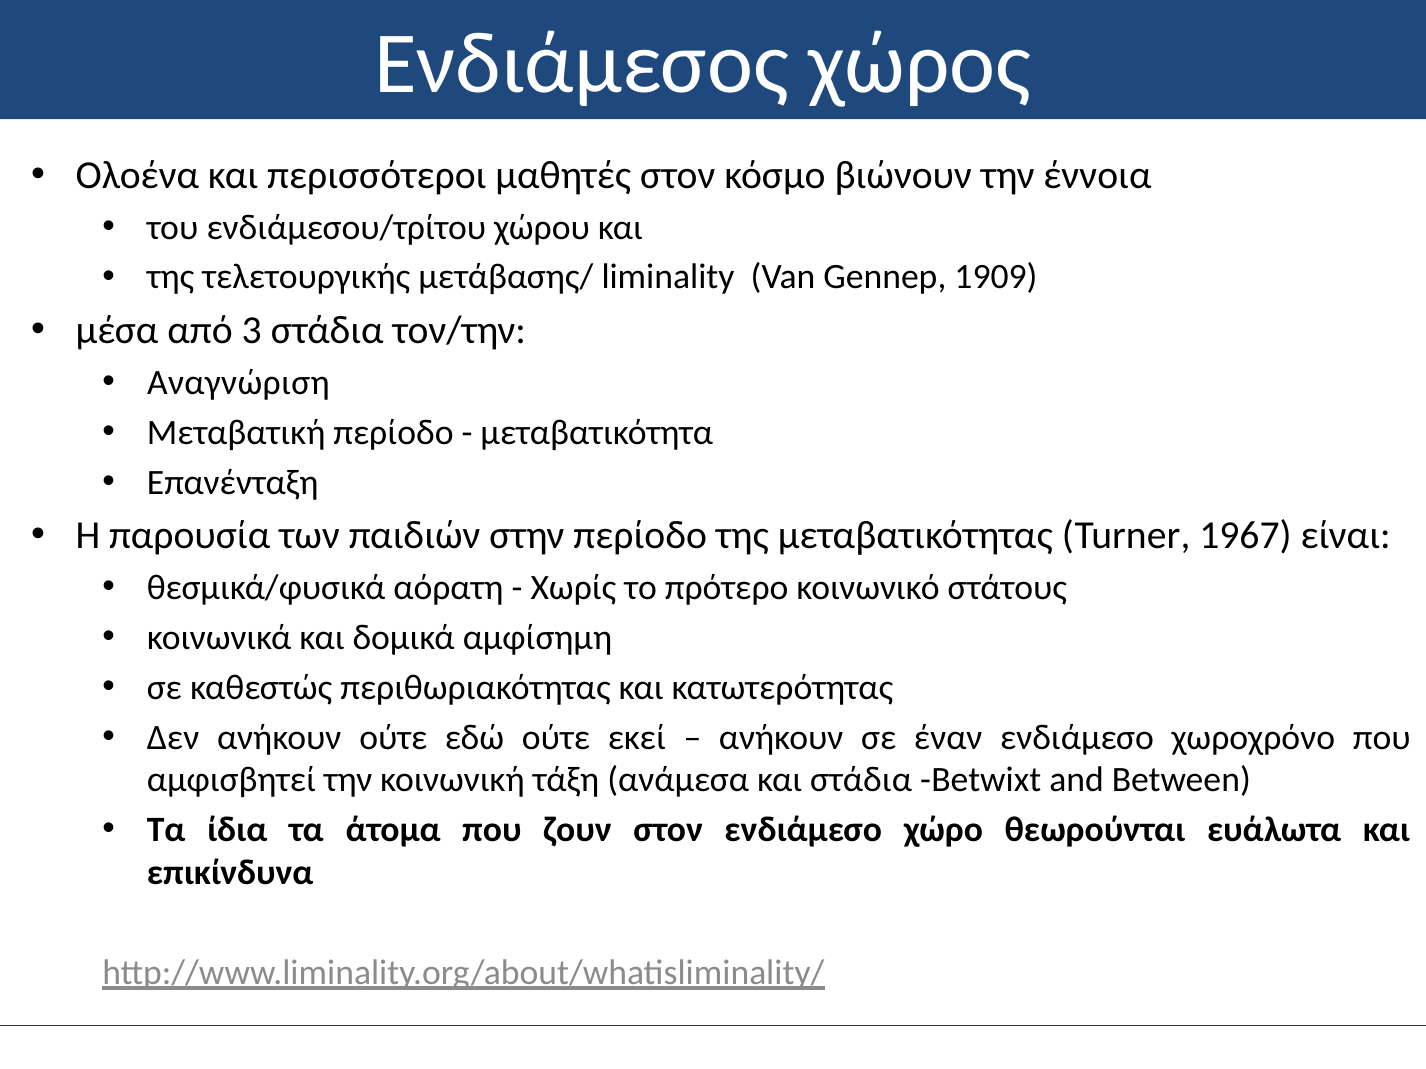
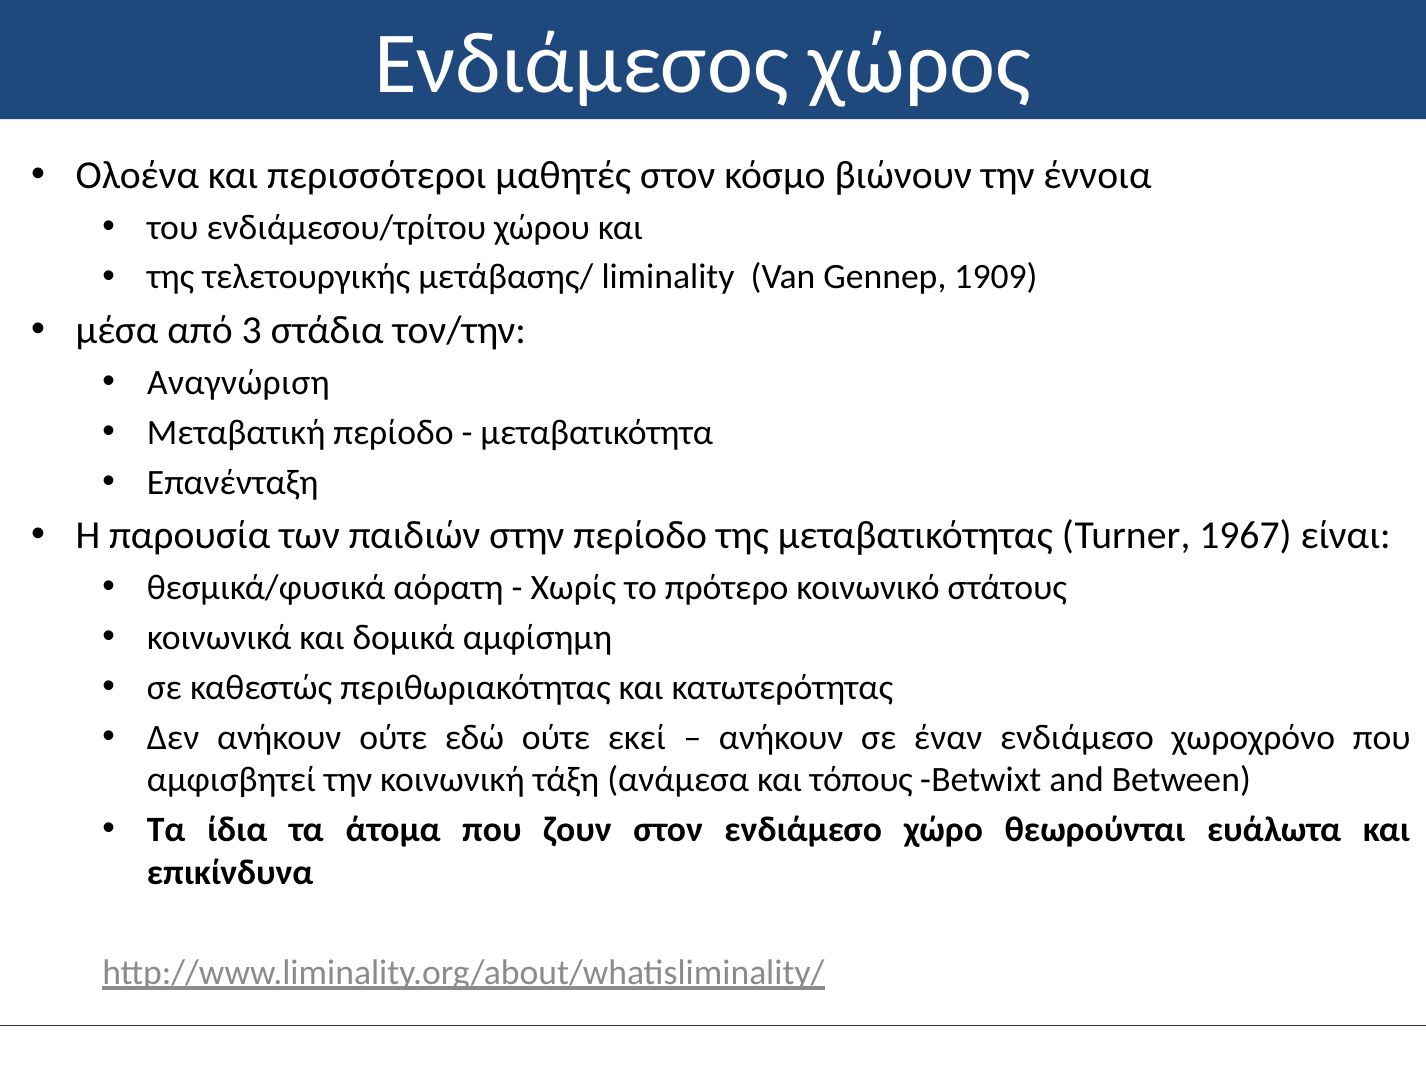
και στάδια: στάδια -> τόπους (861, 780)
